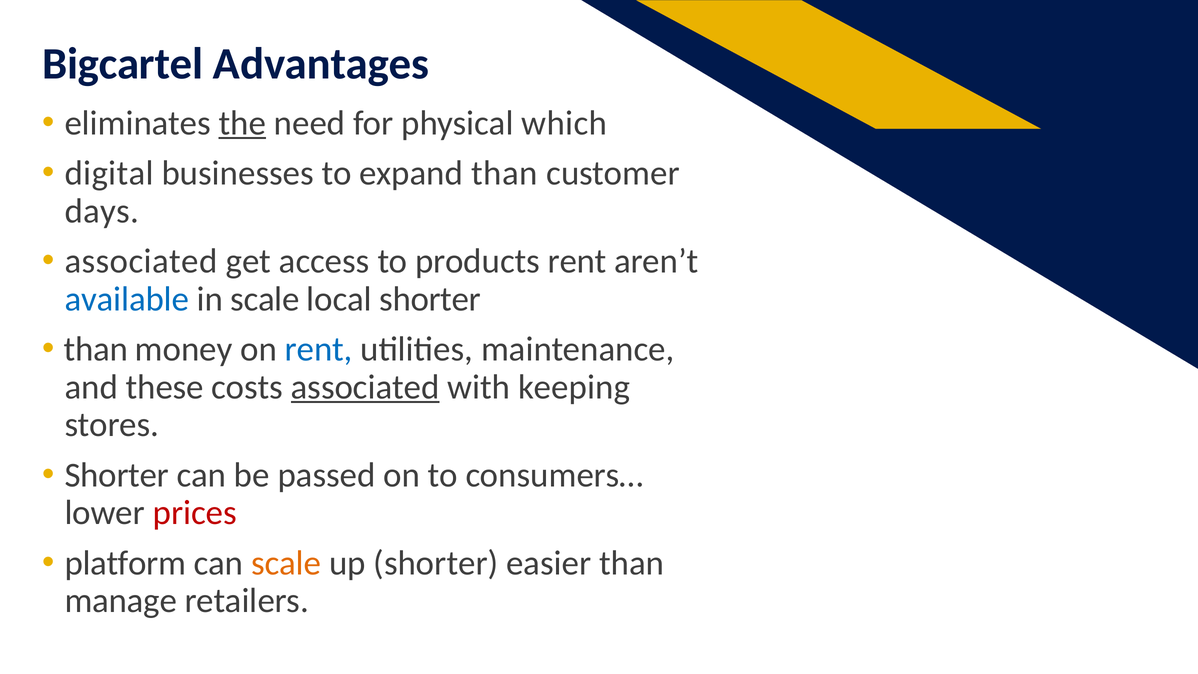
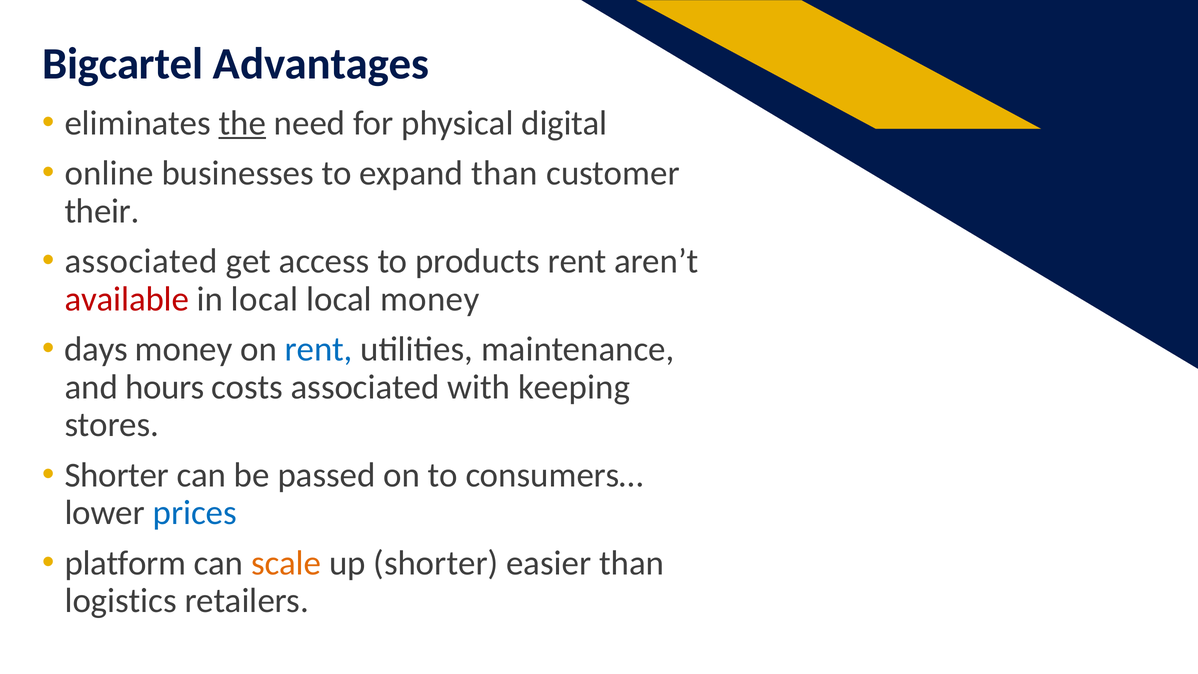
which: which -> digital (564, 123)
digital: digital -> online (109, 173)
days: days -> their (102, 211)
available colour: blue -> red (127, 299)
in scale: scale -> local (265, 299)
local shorter: shorter -> money (430, 299)
than: than -> days (96, 349)
these: these -> hours (165, 387)
associated underline: present -> none (365, 387)
prices colour: red -> blue (195, 513)
manage: manage -> logistics (121, 601)
